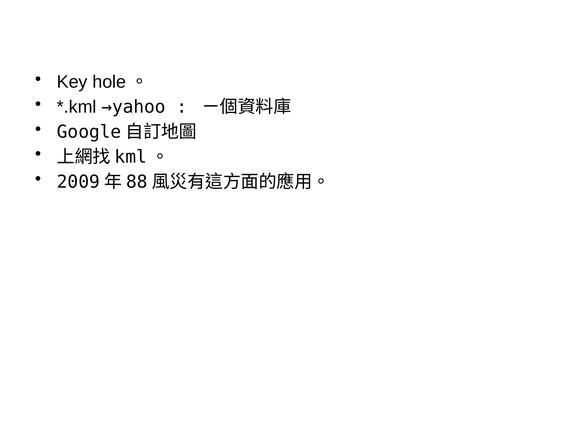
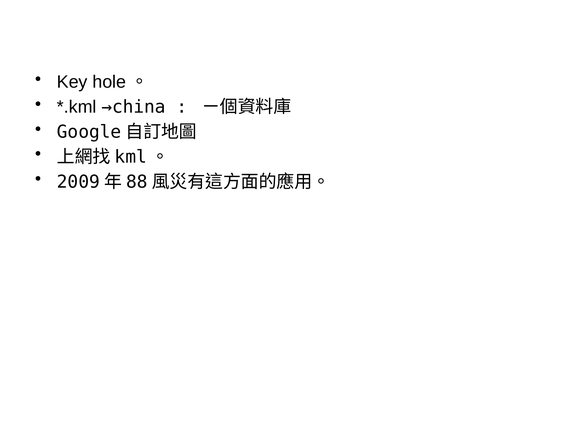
→yahoo: →yahoo -> →china (134, 107)
